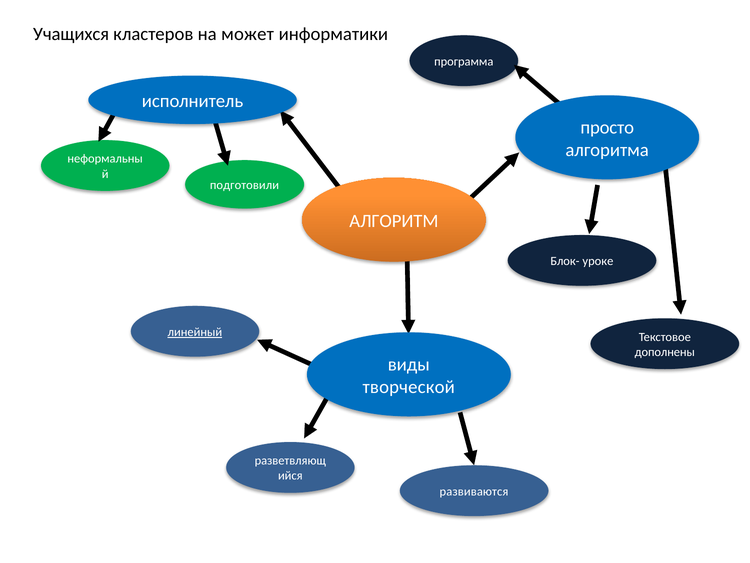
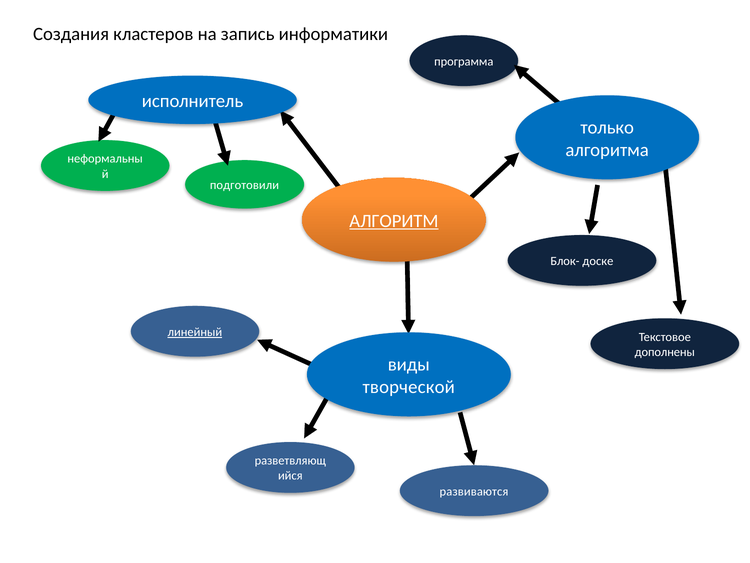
Учащихся: Учащихся -> Создания (71, 34)
может: может -> запись (248, 34)
просто: просто -> только (607, 127)
АЛГОРИТМ underline: none -> present (394, 221)
уроке: уроке -> доске (598, 261)
